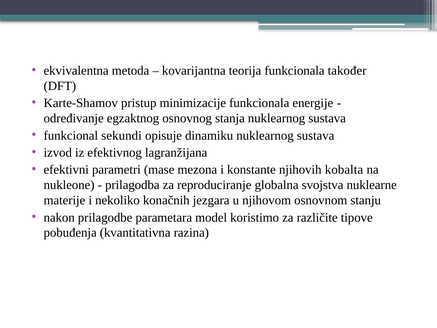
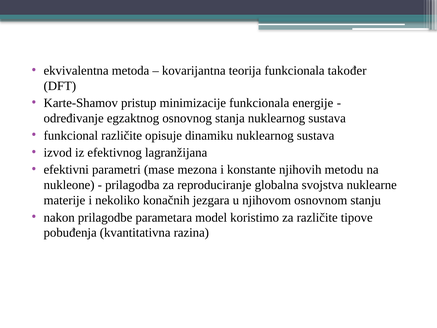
funkcional sekundi: sekundi -> različite (122, 135)
kobalta: kobalta -> metodu (344, 170)
